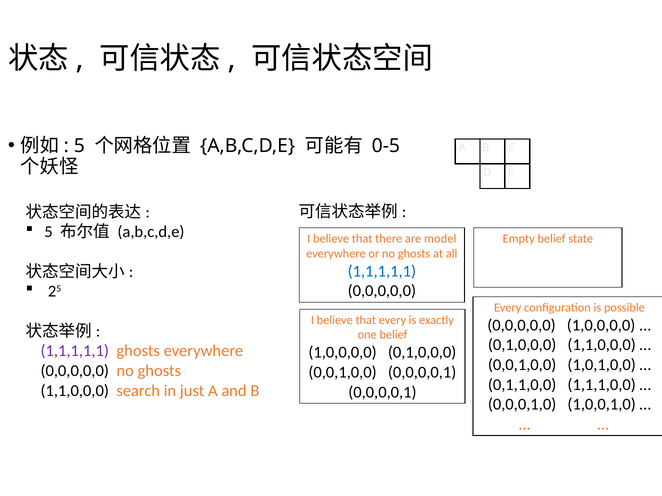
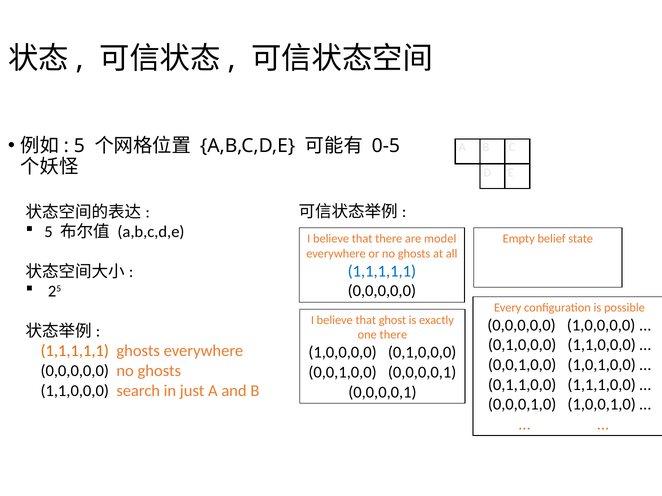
that every: every -> ghost (392, 320)
one belief: belief -> there (393, 335)
1,1,1,1,1 colour: purple -> orange (75, 351)
